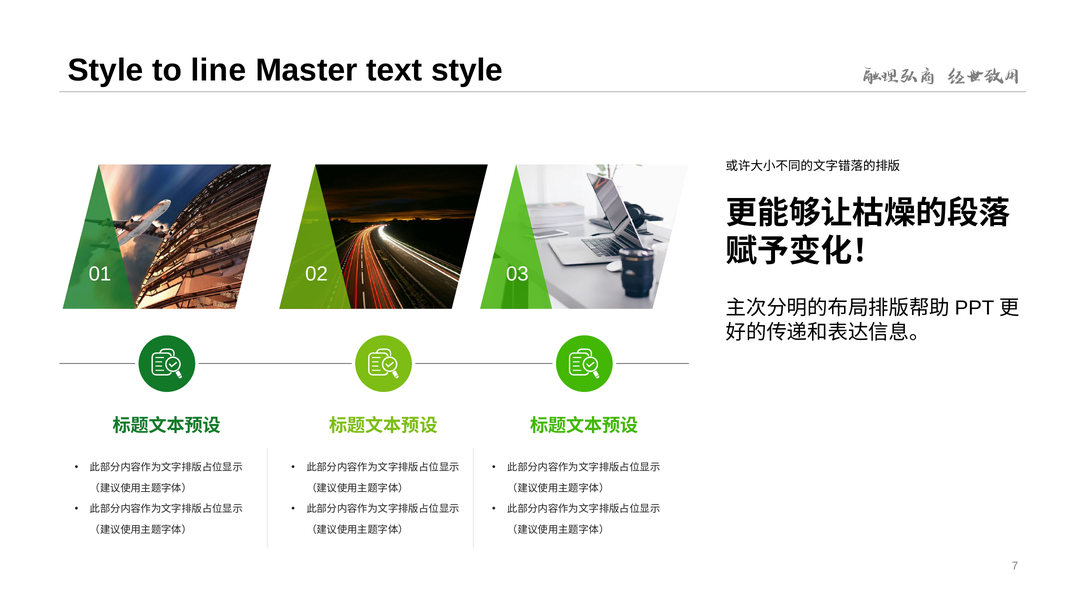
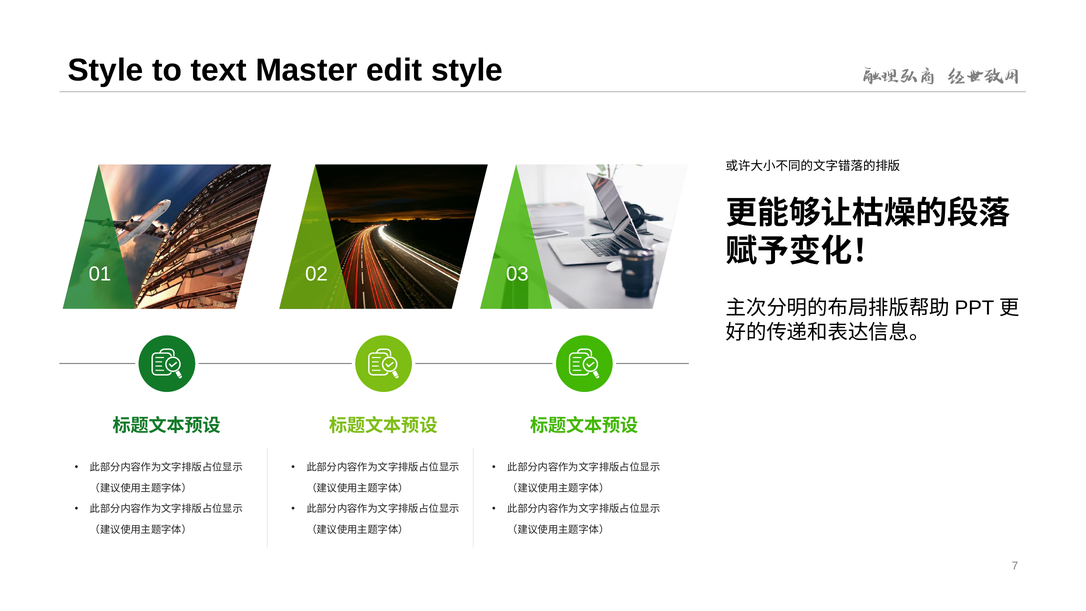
line: line -> text (219, 70)
text: text -> edit (394, 70)
